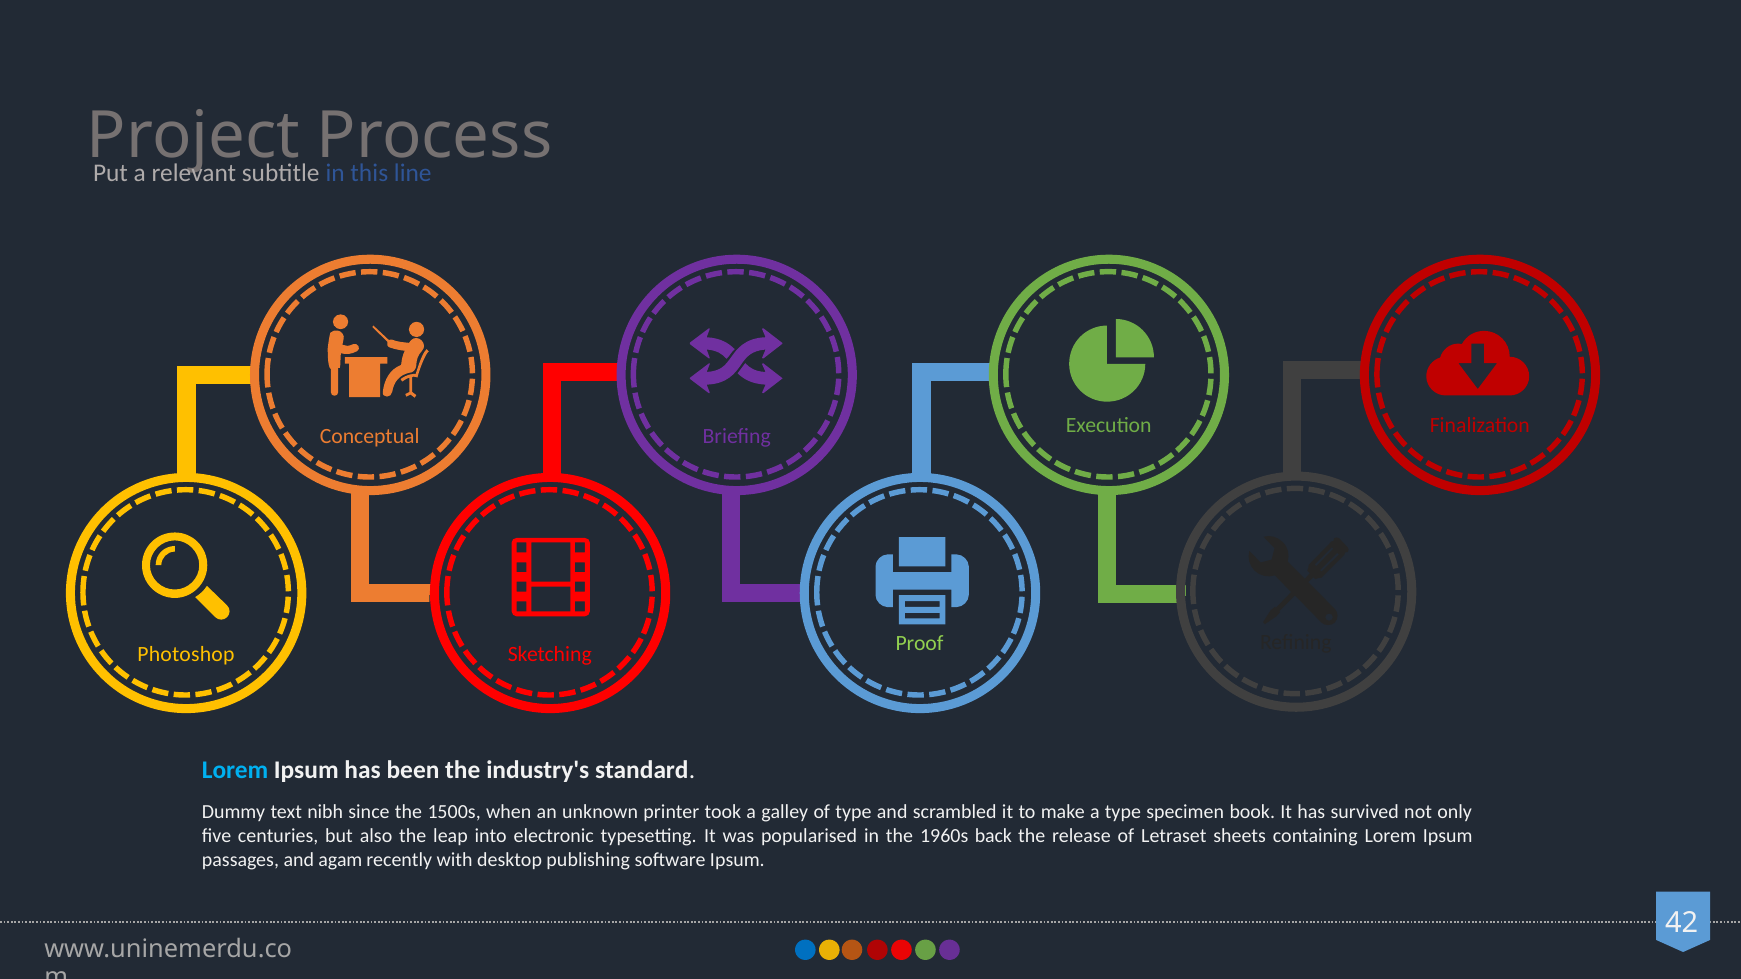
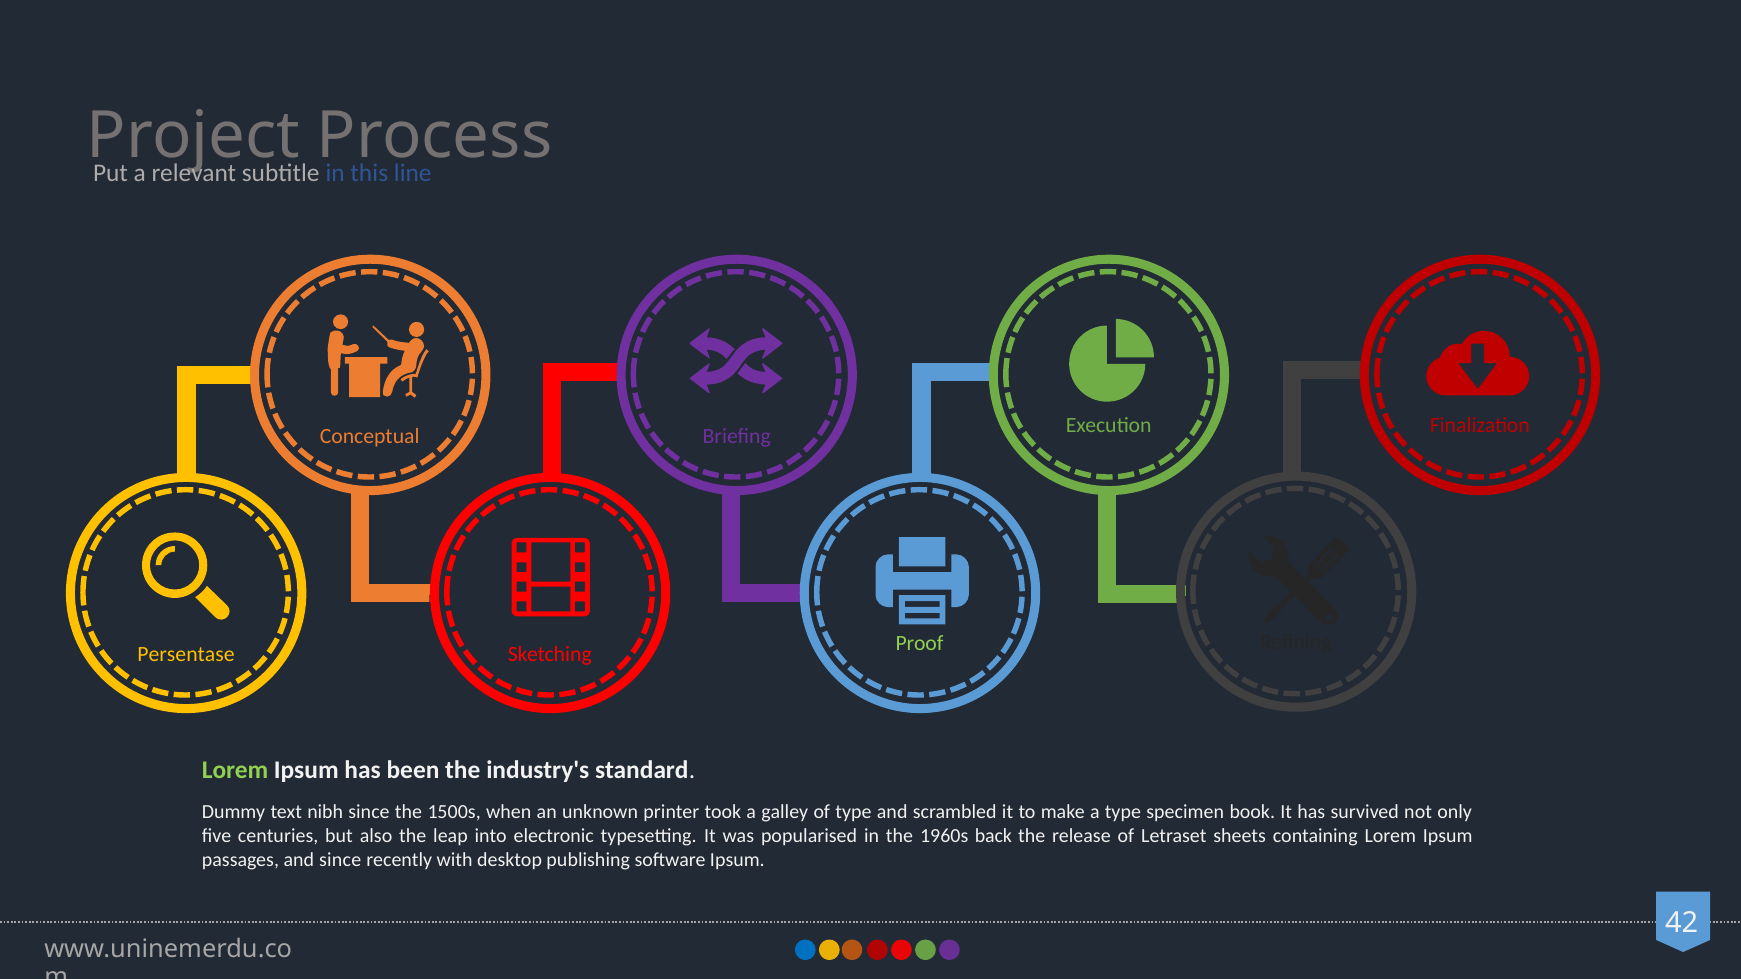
Photoshop: Photoshop -> Persentase (186, 655)
Lorem colour: light blue -> light green (235, 771)
and agam: agam -> since (340, 860)
